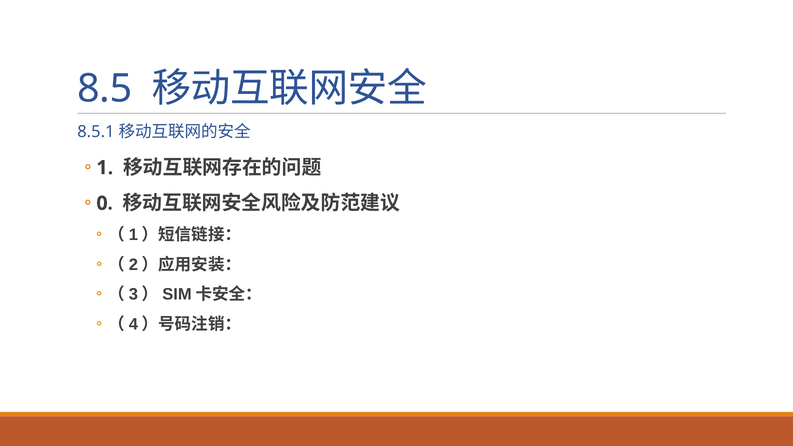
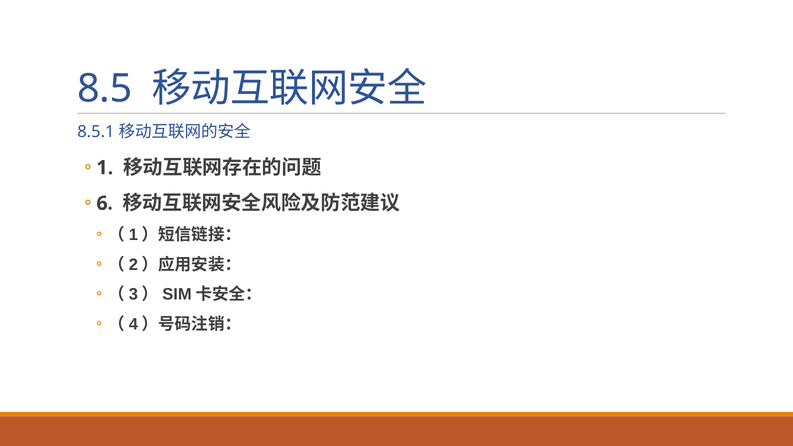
0: 0 -> 6 (102, 203)
